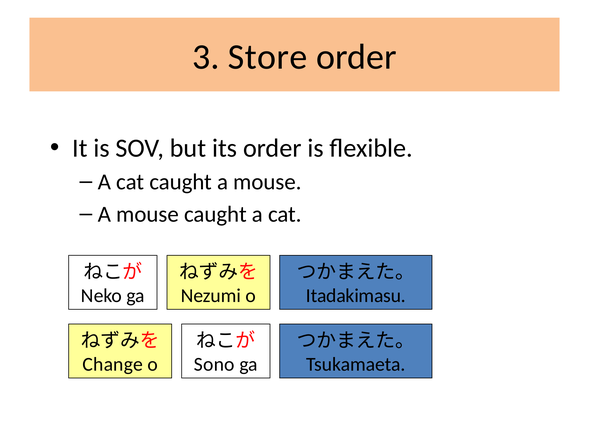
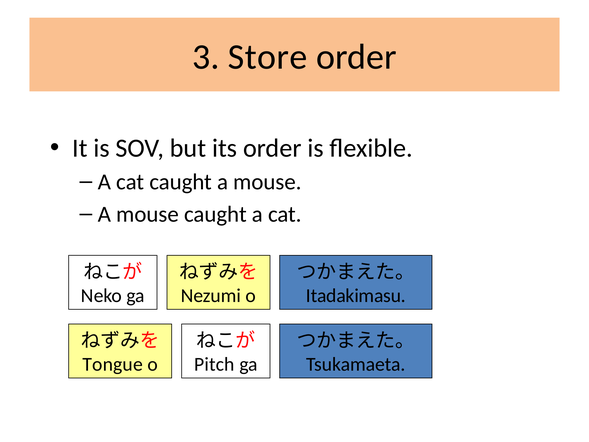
Change: Change -> Tongue (113, 364)
Sono: Sono -> Pitch (214, 364)
